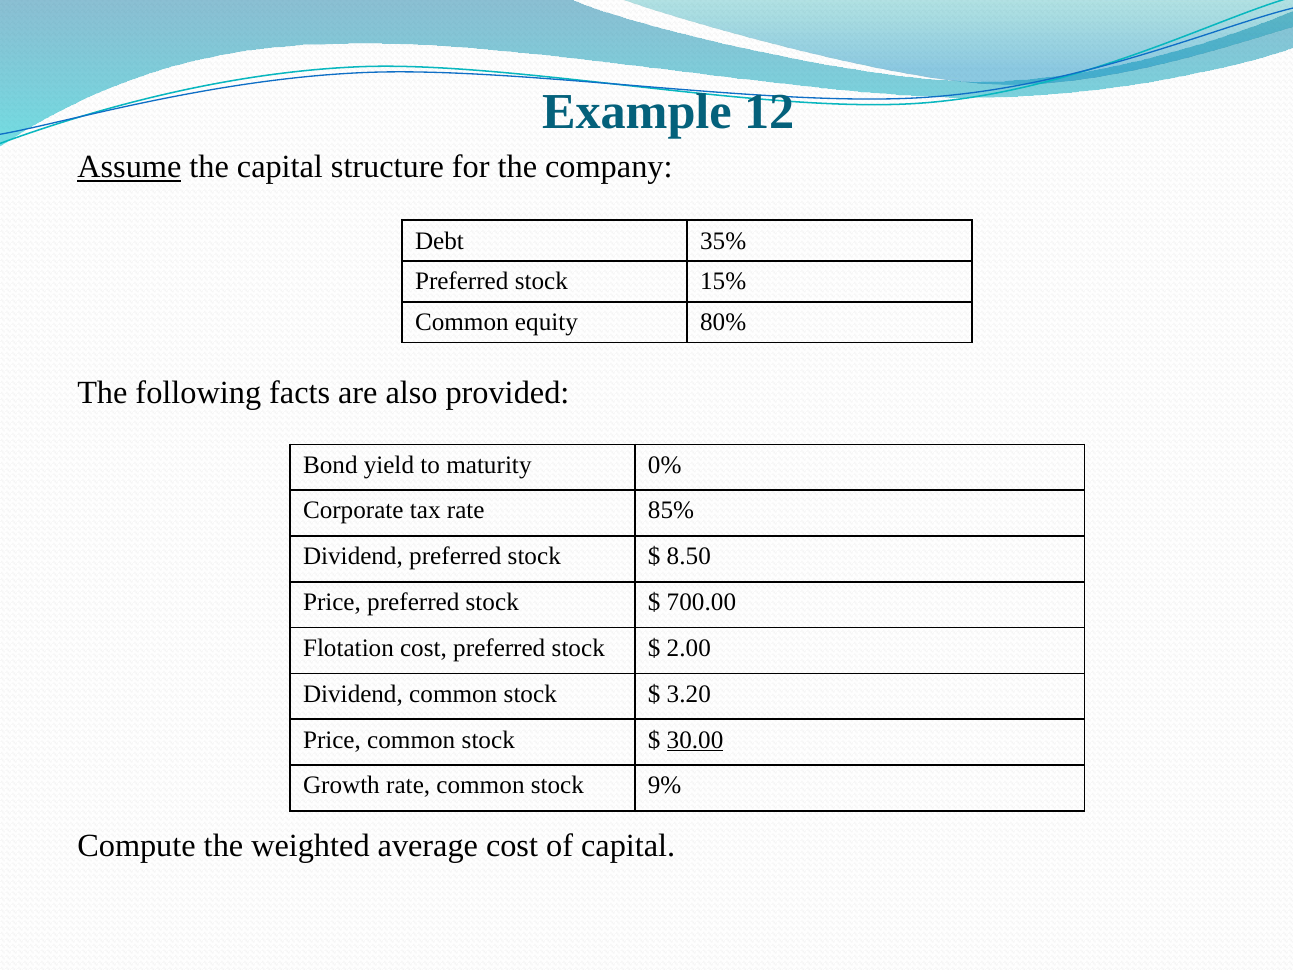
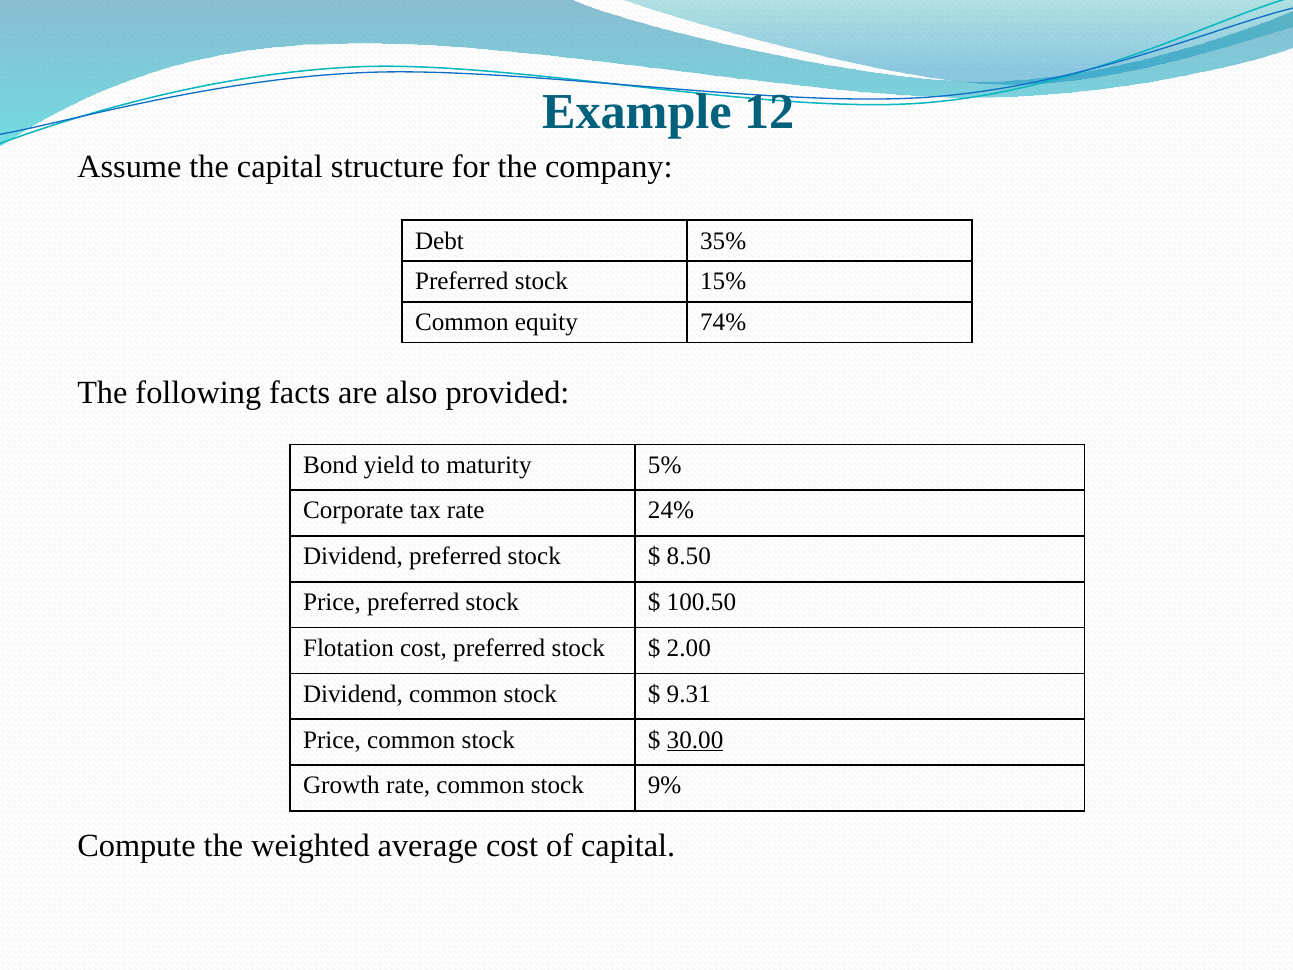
Assume underline: present -> none (129, 167)
80%: 80% -> 74% (723, 322)
0%: 0% -> 5% (665, 465)
85%: 85% -> 24% (671, 511)
700.00: 700.00 -> 100.50 (701, 602)
3.20: 3.20 -> 9.31 (689, 694)
